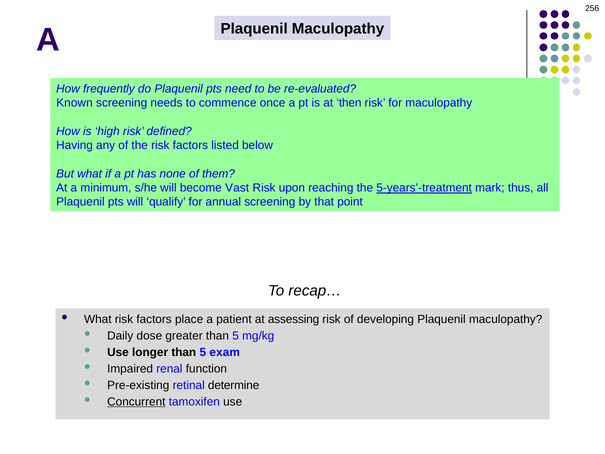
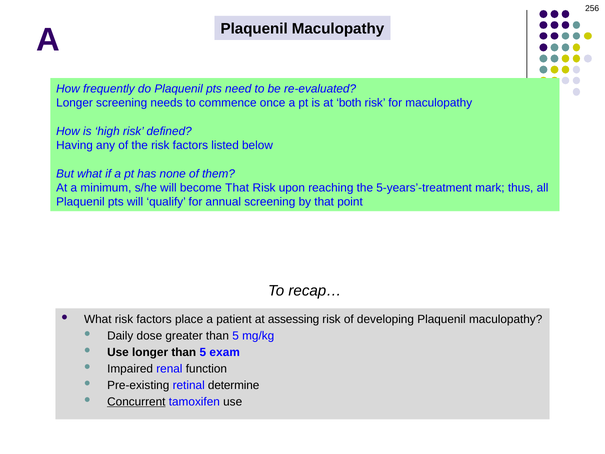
Known: Known -> Longer (75, 103)
then: then -> both (349, 103)
become Vast: Vast -> That (237, 188)
5-years’-treatment underline: present -> none (424, 188)
